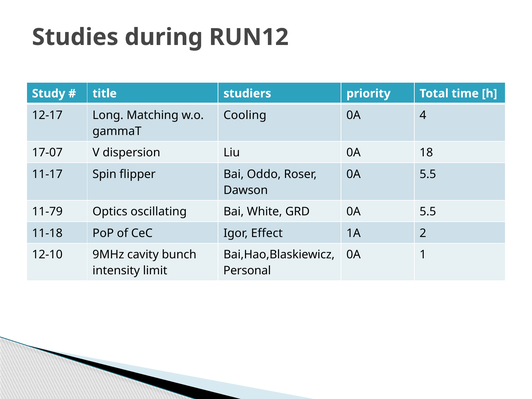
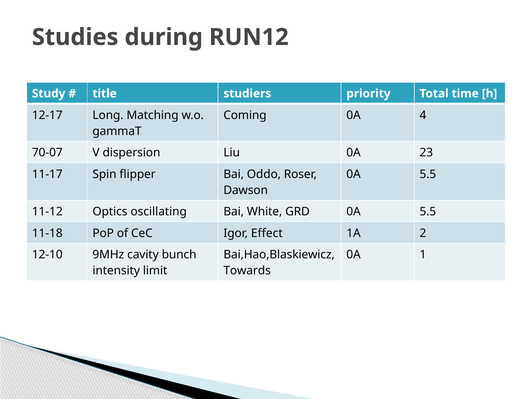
Cooling: Cooling -> Coming (245, 115)
17-07: 17-07 -> 70-07 (47, 153)
18: 18 -> 23 (426, 153)
11-79: 11-79 -> 11-12 (47, 212)
Personal: Personal -> Towards (247, 271)
